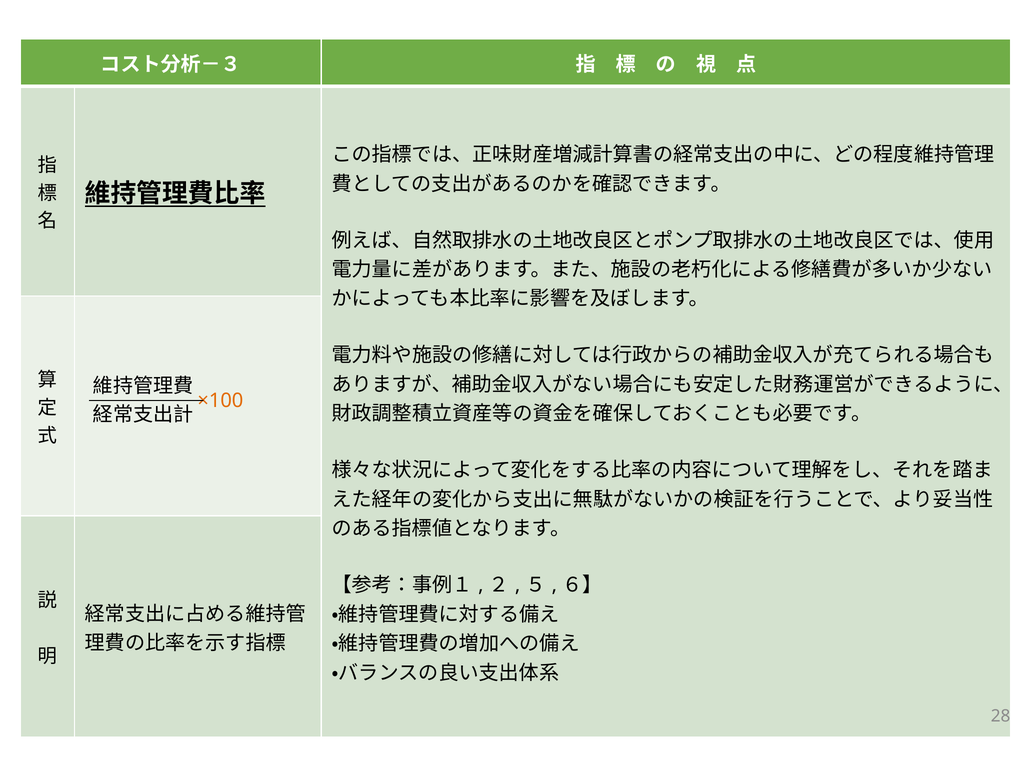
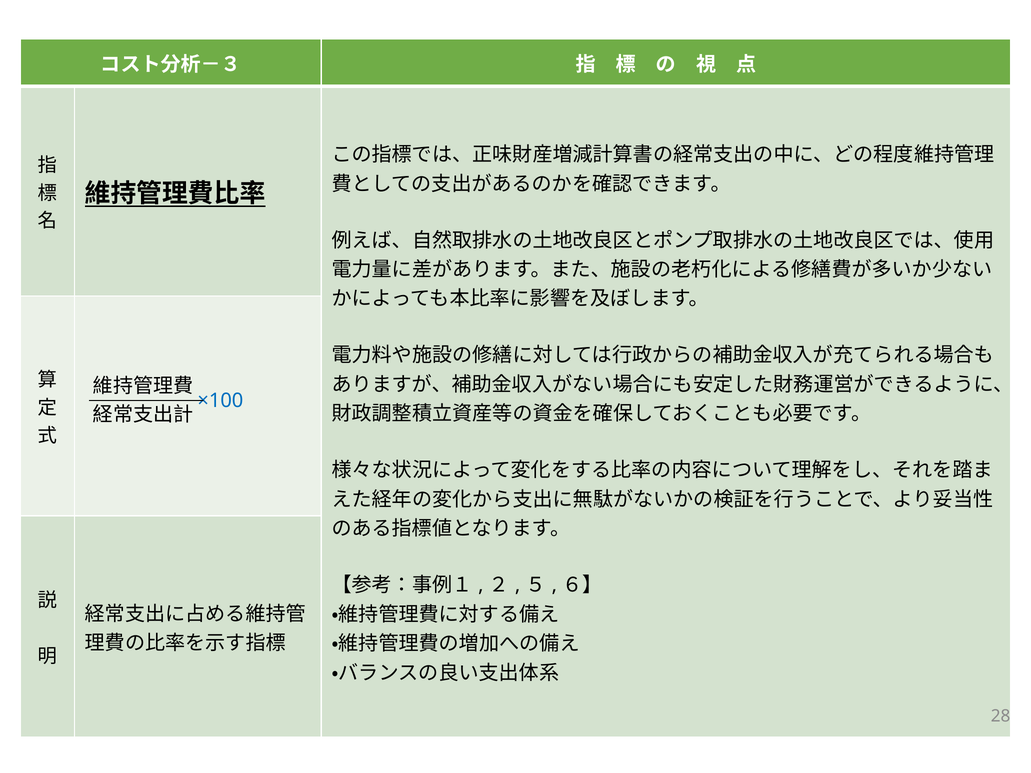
×100 colour: orange -> blue (220, 401)
